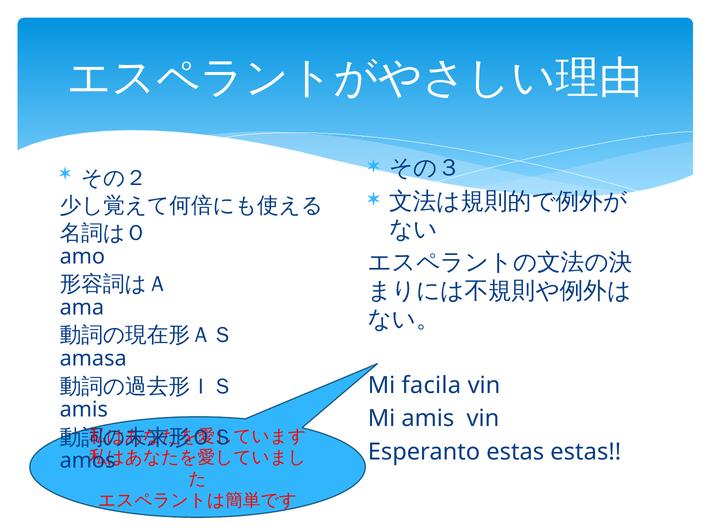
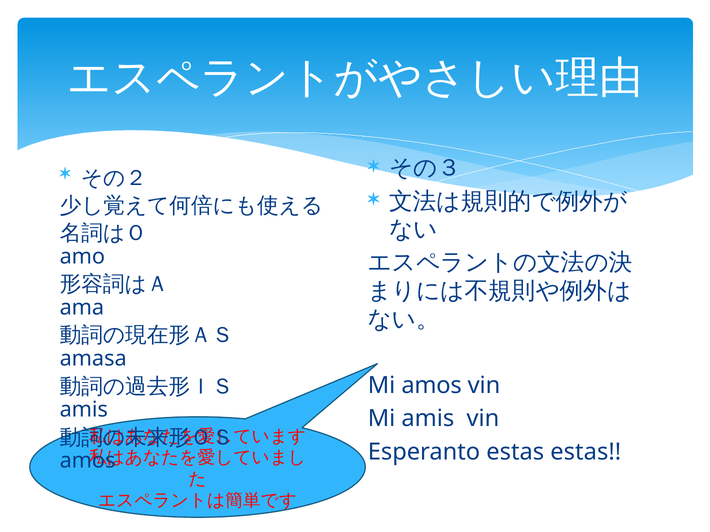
Mi facila: facila -> amos (432, 386)
